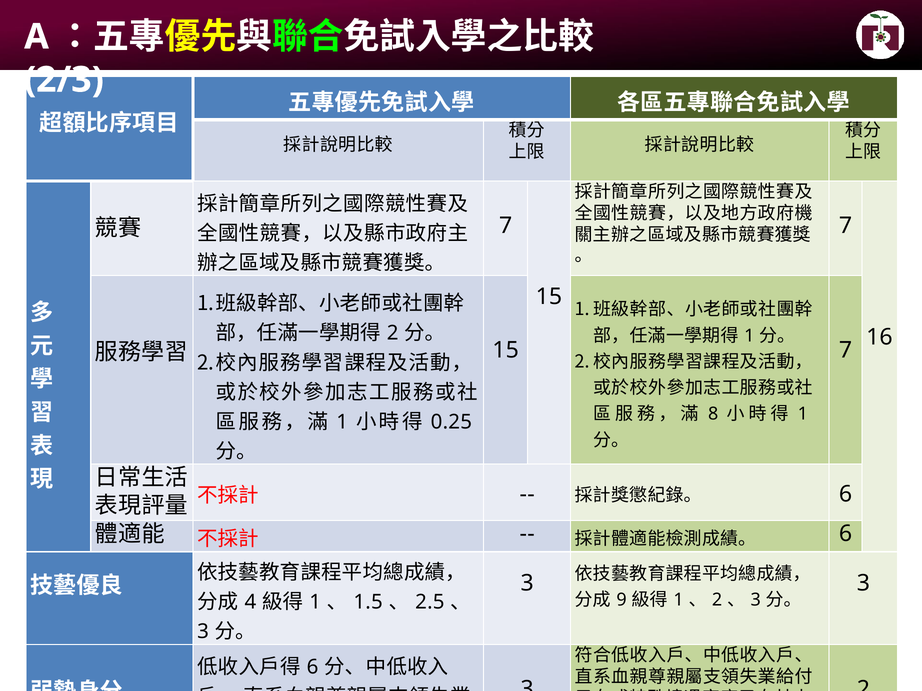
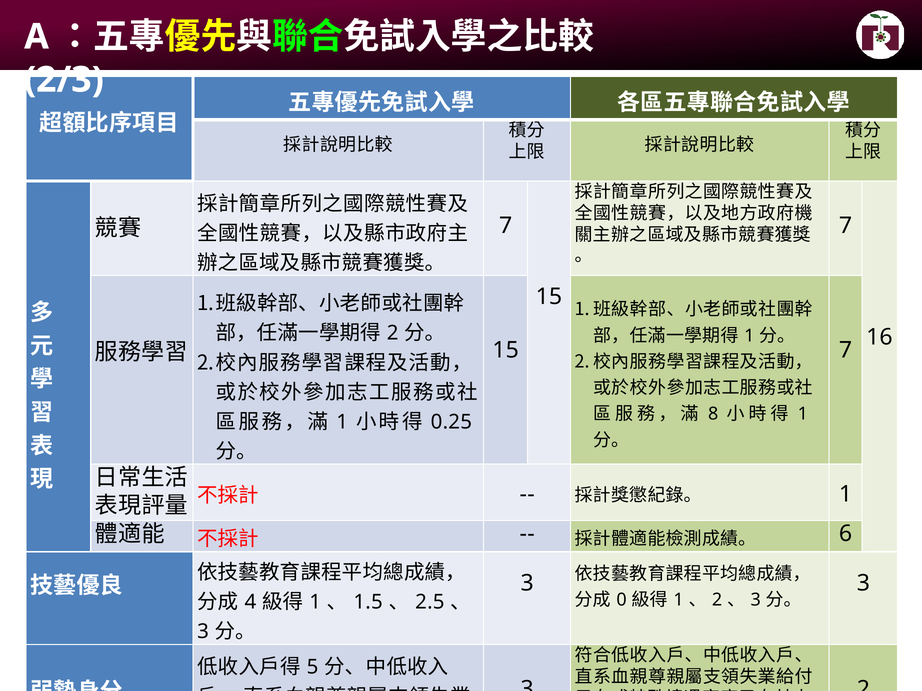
6: 6 -> 1 (846, 495)
9: 9 -> 0 (622, 600)
6: 6 -> 5 (313, 668)
